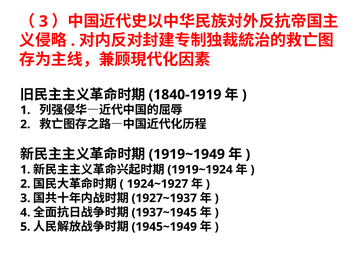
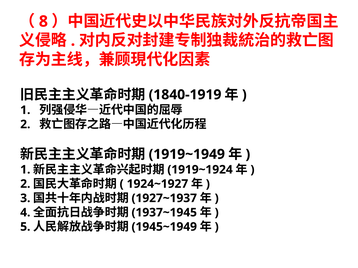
3: 3 -> 8 (43, 21)
